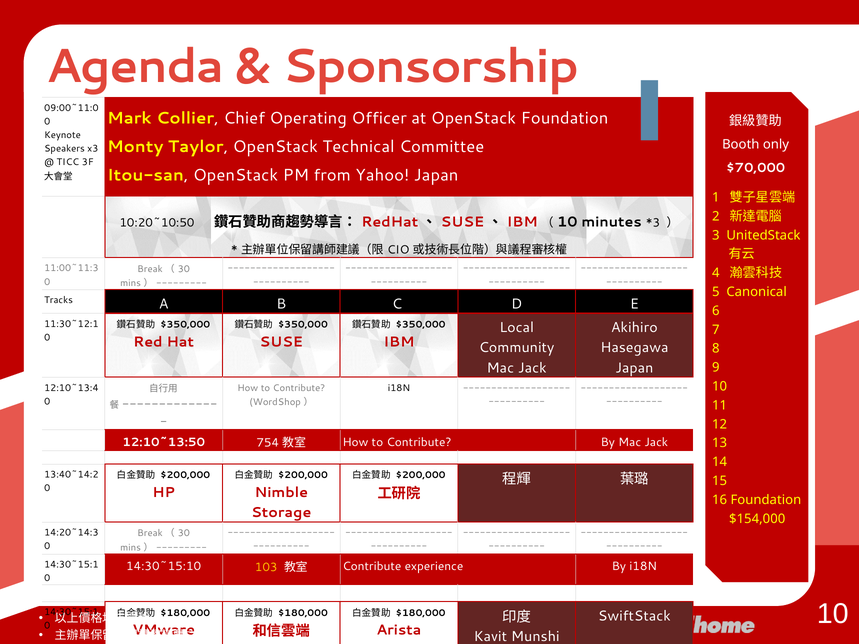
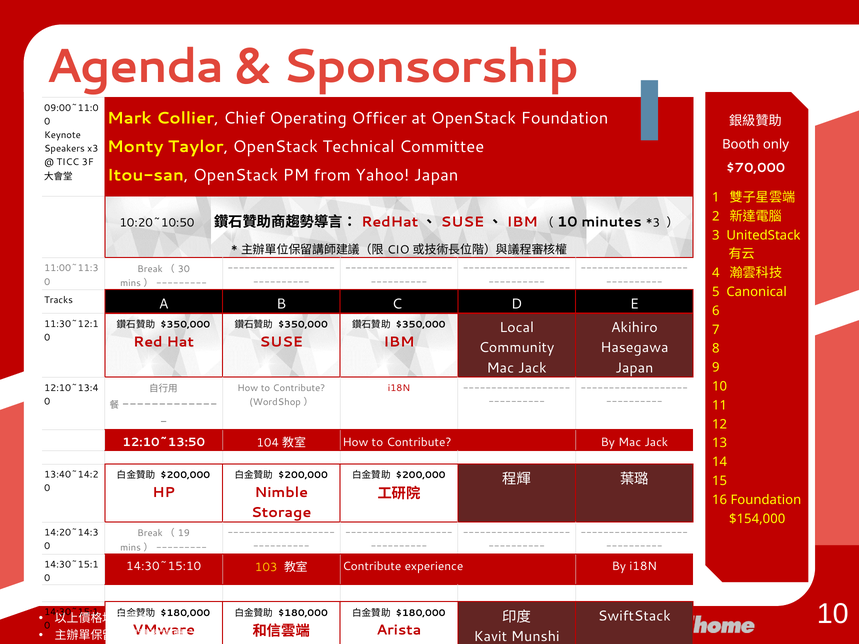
i18N colour: black -> red (399, 388)
754: 754 -> 104 (268, 443)
30: 30 -> 19 (184, 534)
